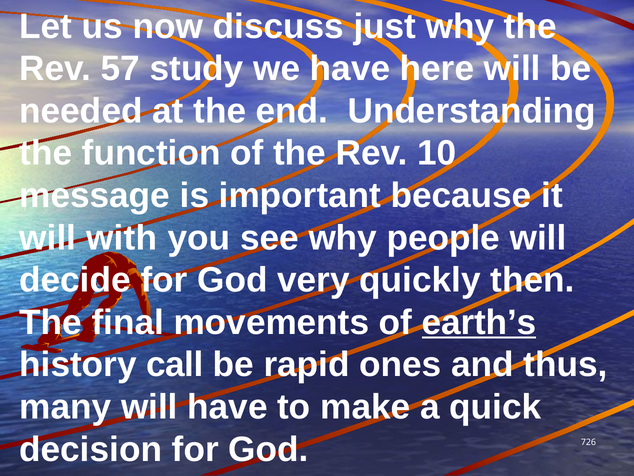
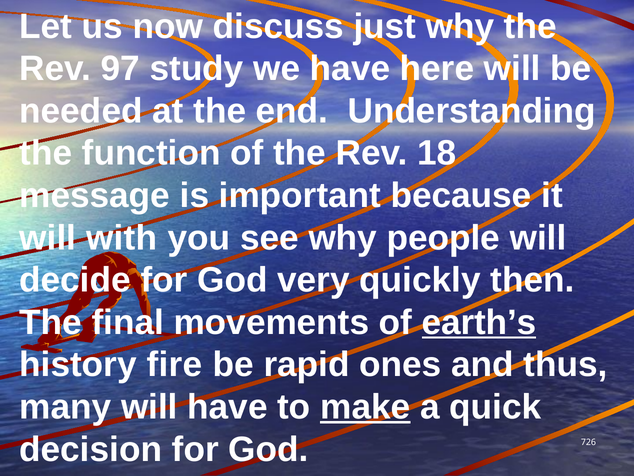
57: 57 -> 97 (120, 69)
10: 10 -> 18 (437, 153)
call: call -> fire (174, 364)
make underline: none -> present (365, 407)
